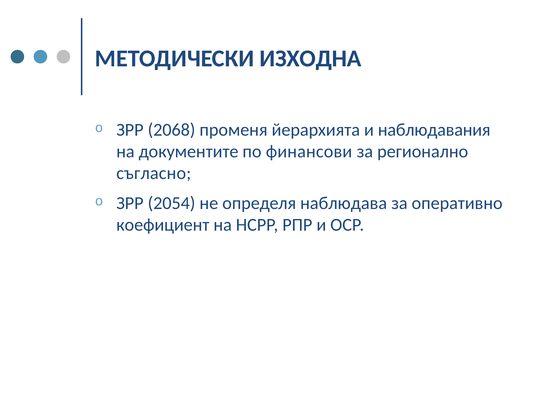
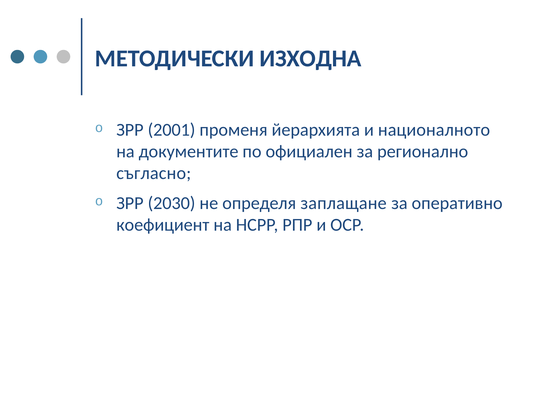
2068: 2068 -> 2001 (172, 130)
наблюдавания: наблюдавания -> националното (434, 130)
финансови: финансови -> официален (309, 152)
2054: 2054 -> 2030 (172, 203)
наблюдава: наблюдава -> заплащане (344, 203)
